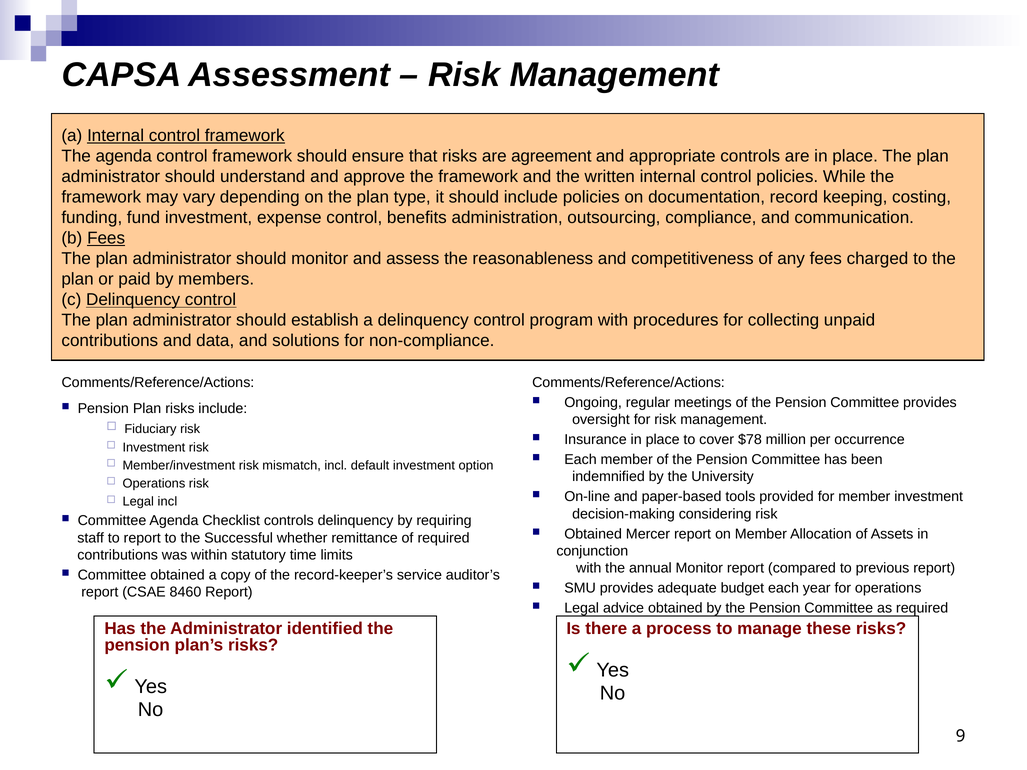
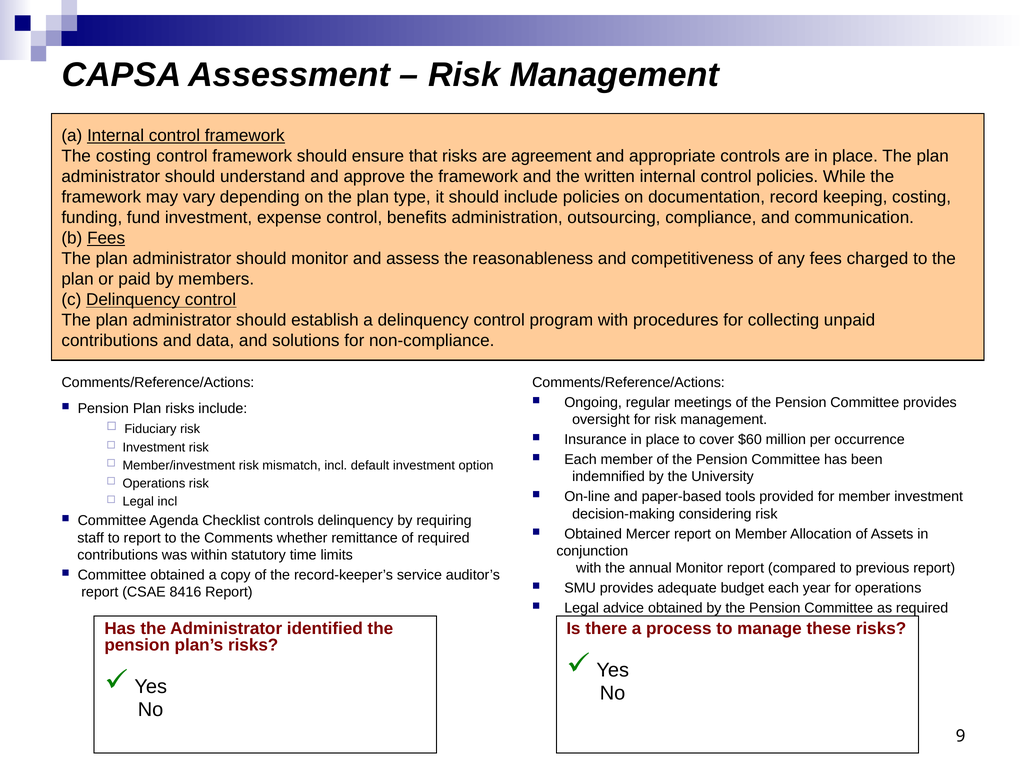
The agenda: agenda -> costing (124, 156)
$78: $78 -> $60 (750, 440)
Successful: Successful -> Comments (239, 538)
8460: 8460 -> 8416 (185, 592)
